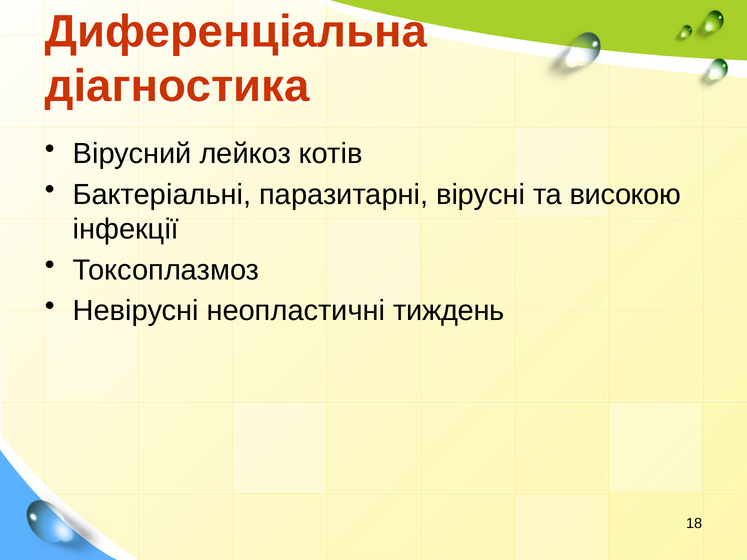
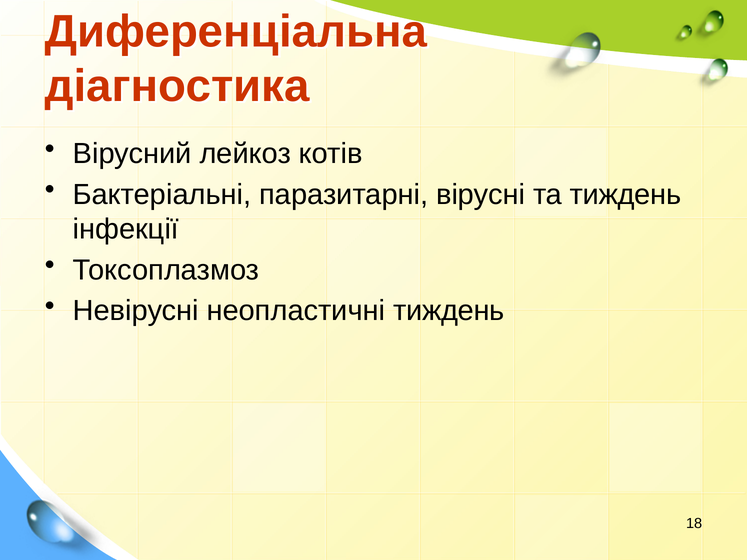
та високою: високою -> тиждень (625, 195)
